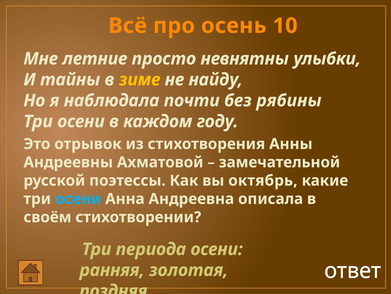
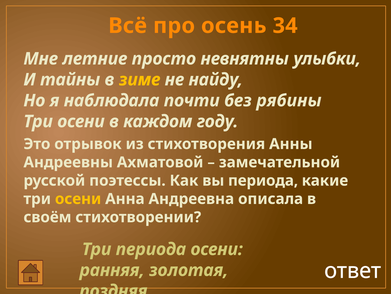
10: 10 -> 34 (285, 26)
вы октябрь: октябрь -> периода (263, 180)
осени colour: light blue -> yellow (78, 198)
